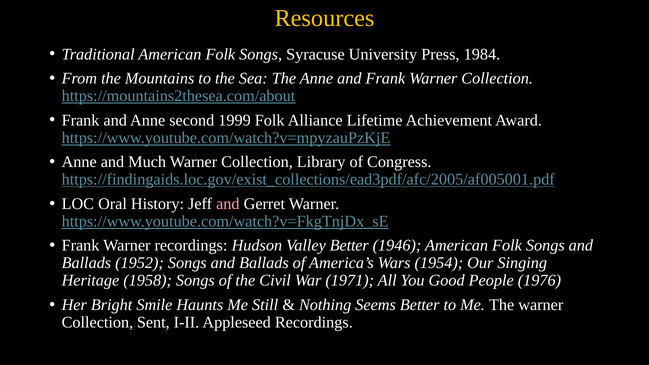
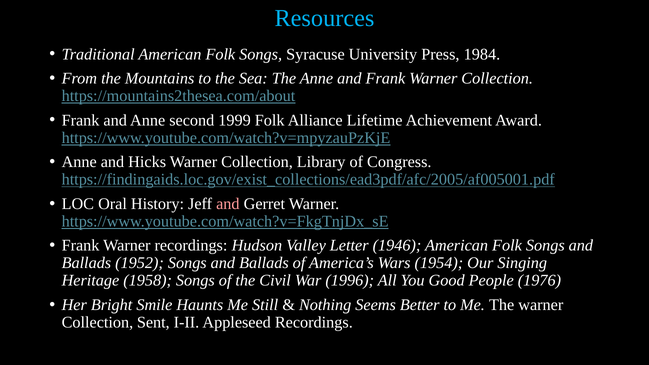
Resources colour: yellow -> light blue (324, 18)
Much: Much -> Hicks (147, 162)
Valley Better: Better -> Letter (349, 246)
1971: 1971 -> 1996 (350, 281)
